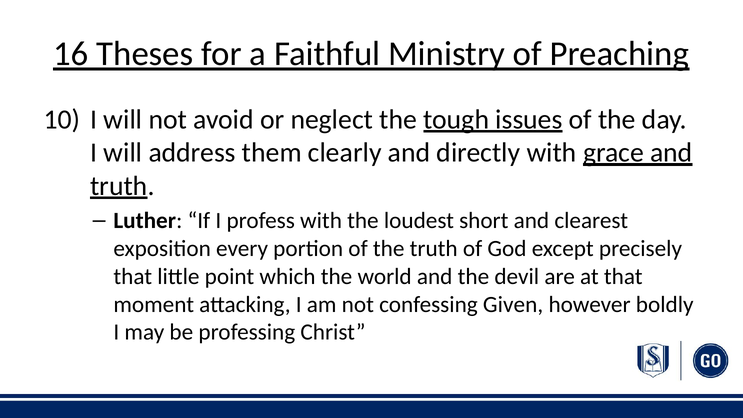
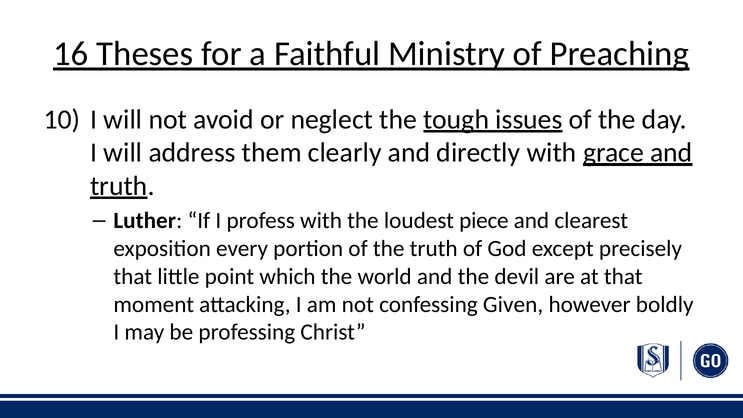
short: short -> piece (484, 221)
